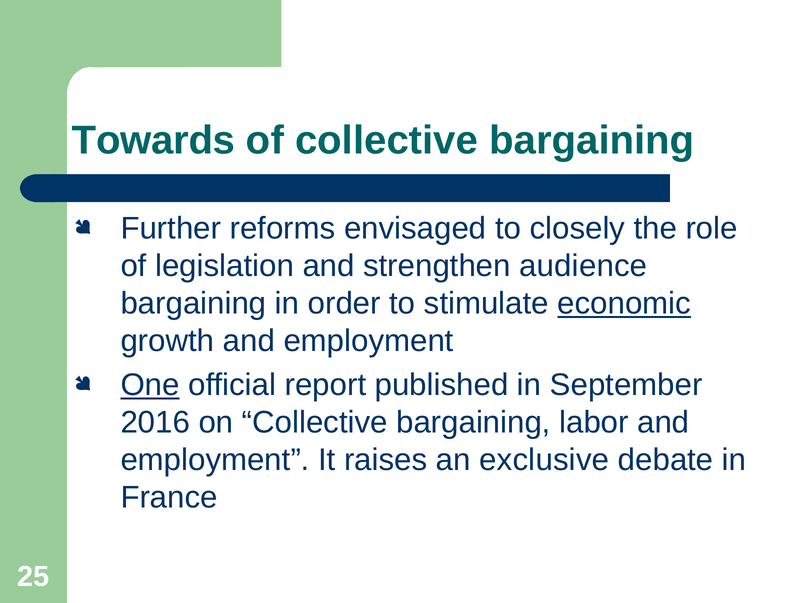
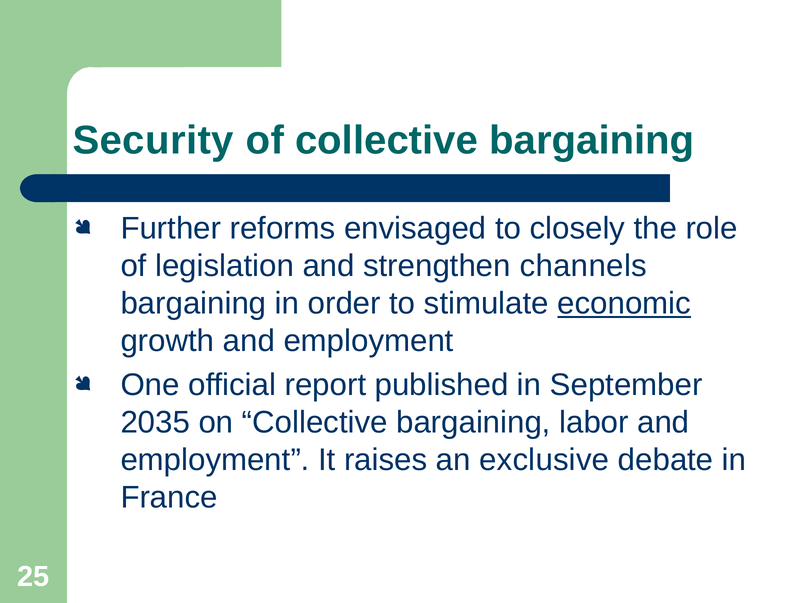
Towards: Towards -> Security (153, 141)
audience: audience -> channels (583, 266)
One underline: present -> none (150, 385)
2016: 2016 -> 2035 (155, 423)
